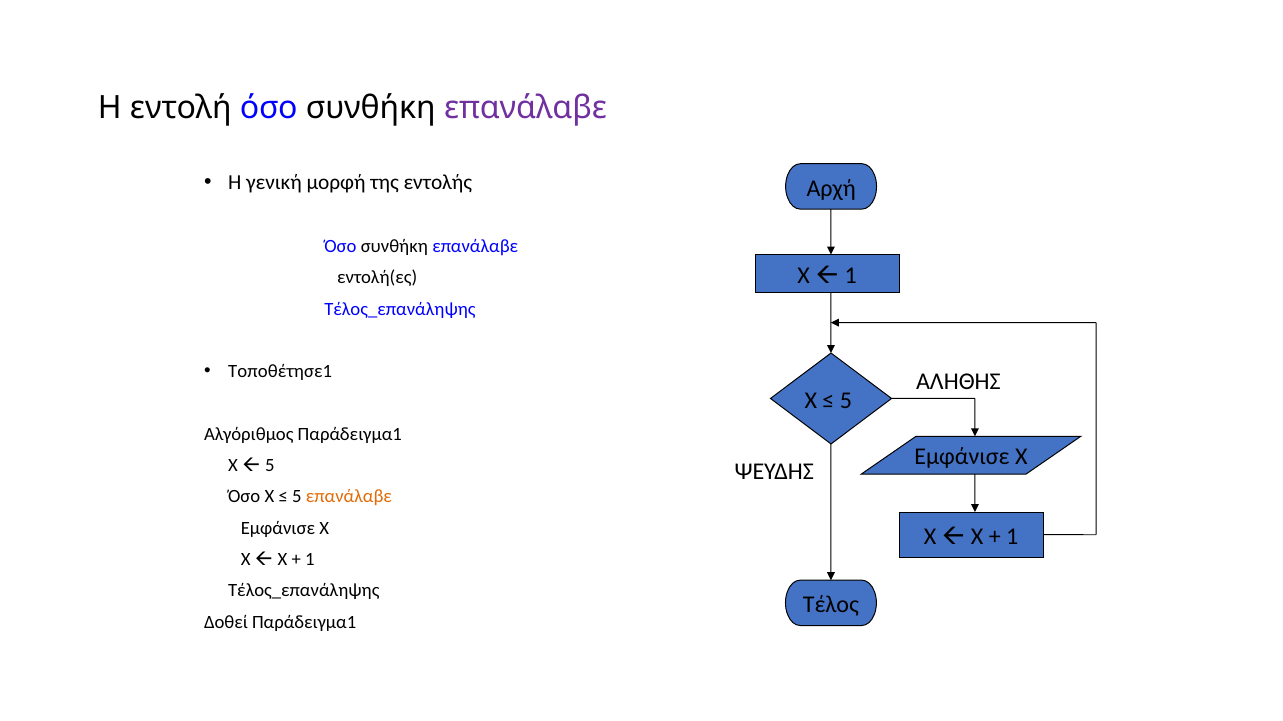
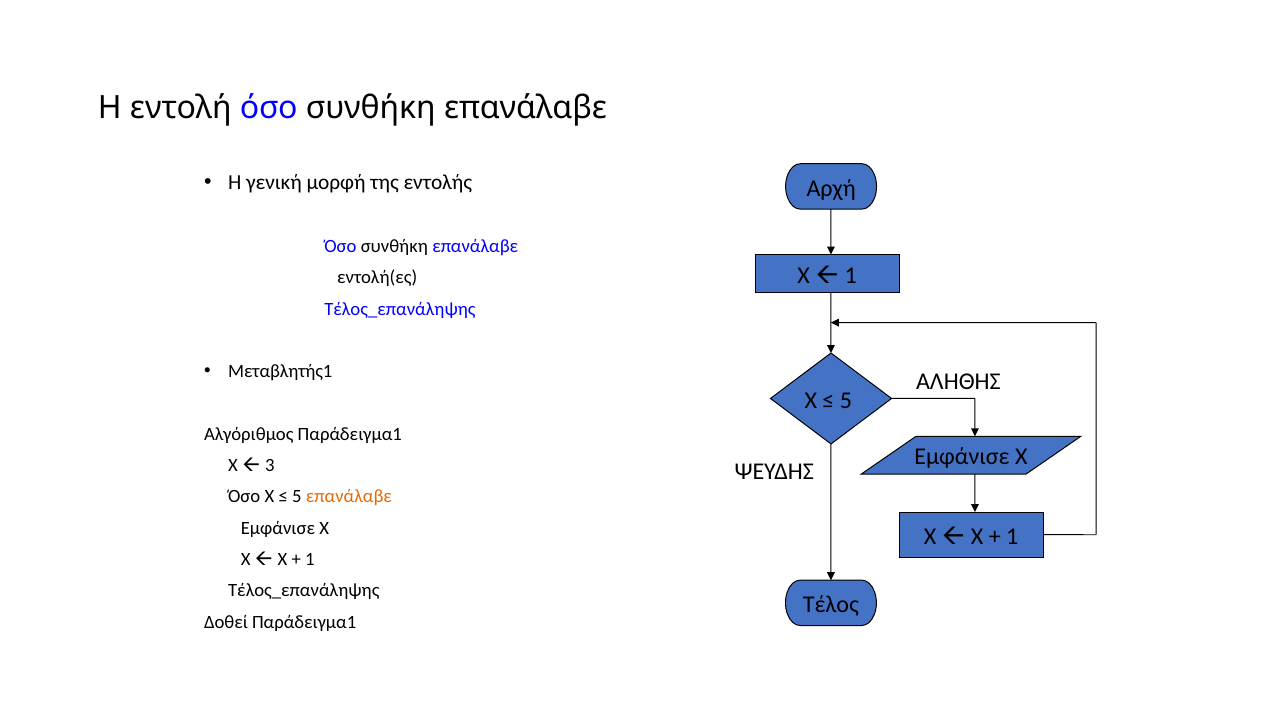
επανάλαβε colour: purple -> black (526, 108)
Τοποθέτησε1: Τοποθέτησε1 -> Μεταβλητής1 (280, 372)
5: 5 -> 3 (270, 466)
